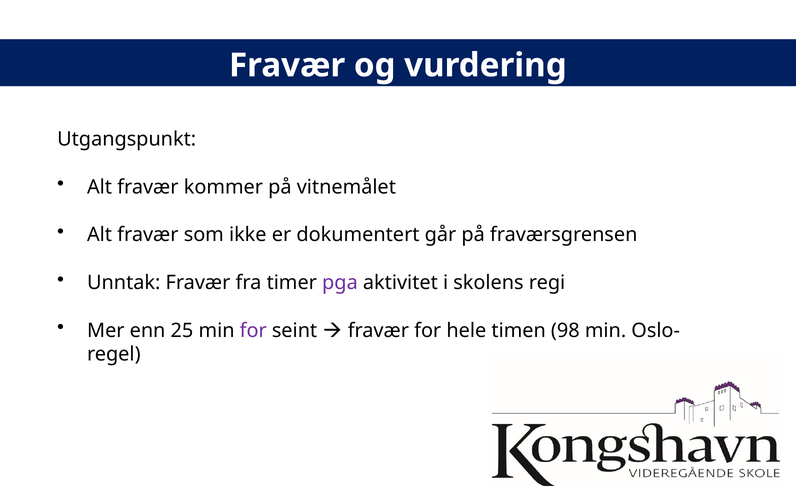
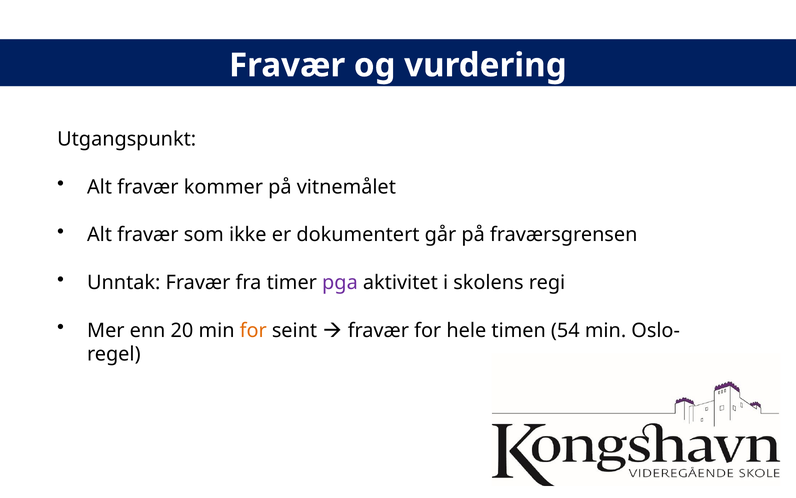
25: 25 -> 20 (182, 330)
for colour: purple -> orange (253, 330)
98: 98 -> 54 (565, 330)
